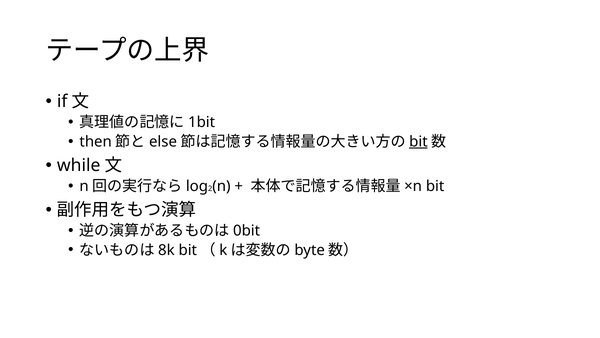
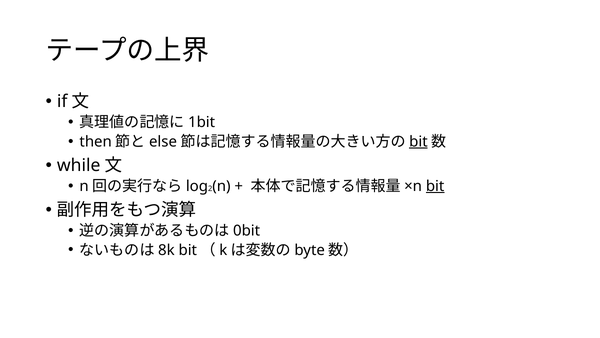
bit underline: none -> present (435, 186)
